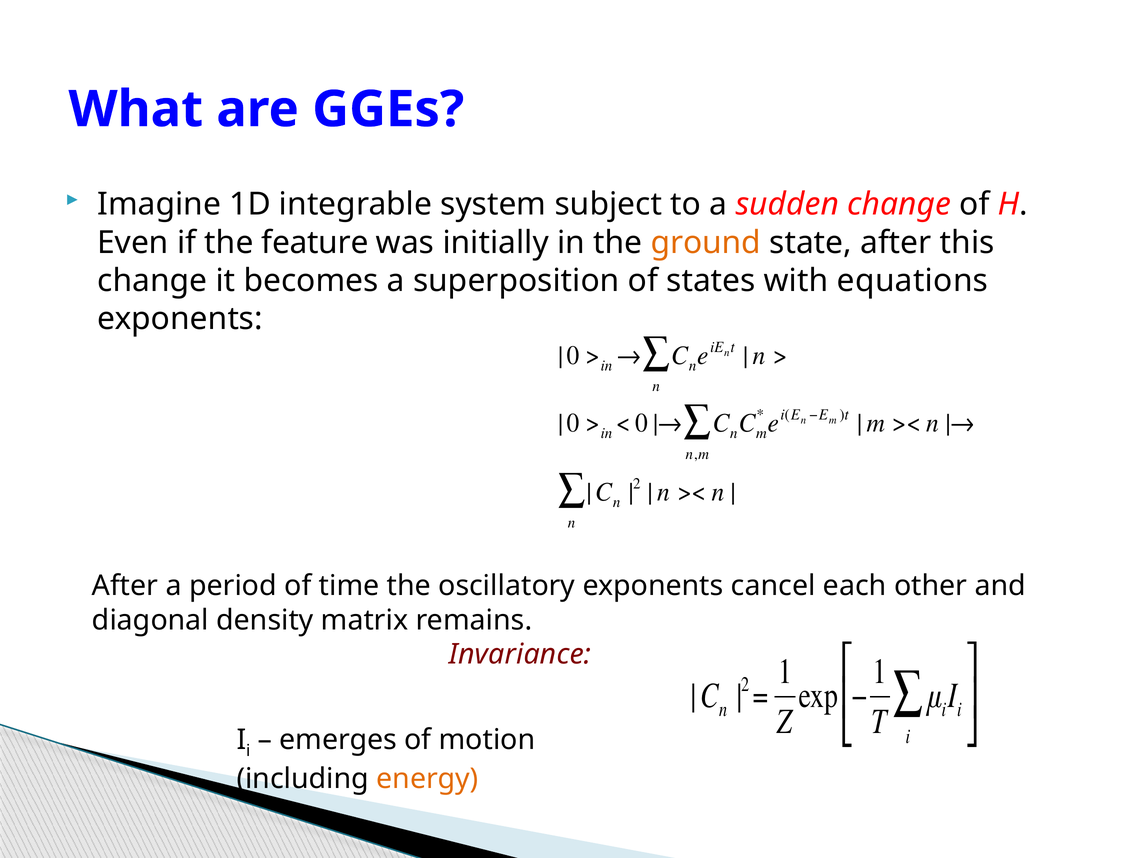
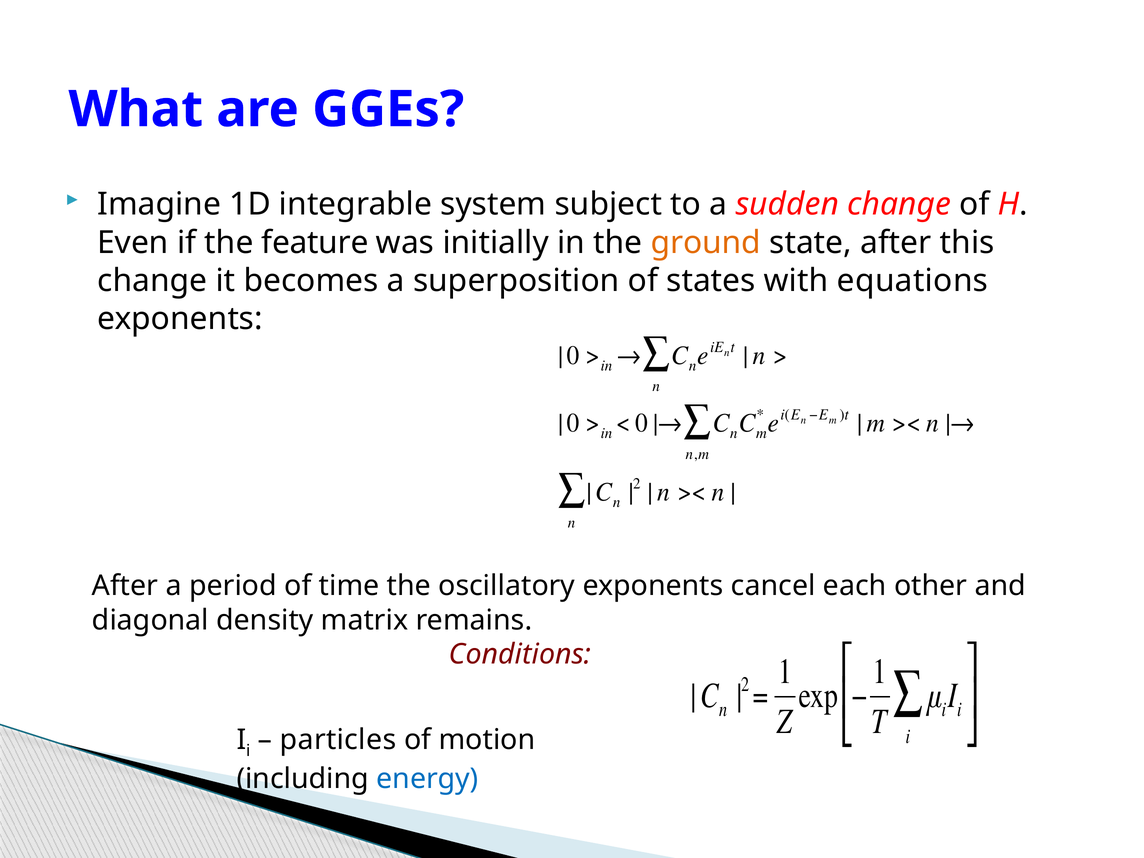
Invariance: Invariance -> Conditions (520, 654)
emerges: emerges -> particles (338, 740)
energy colour: orange -> blue (427, 779)
